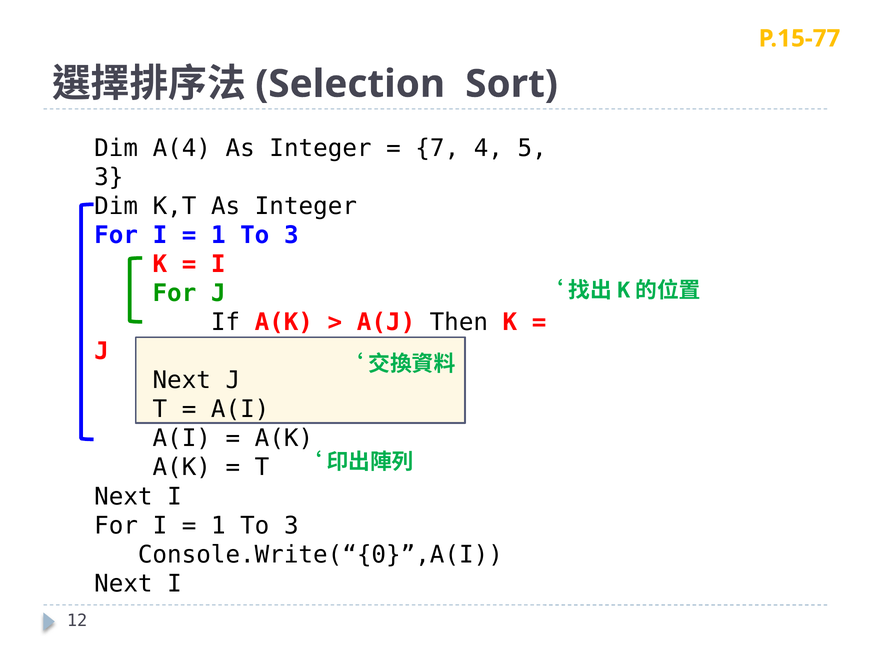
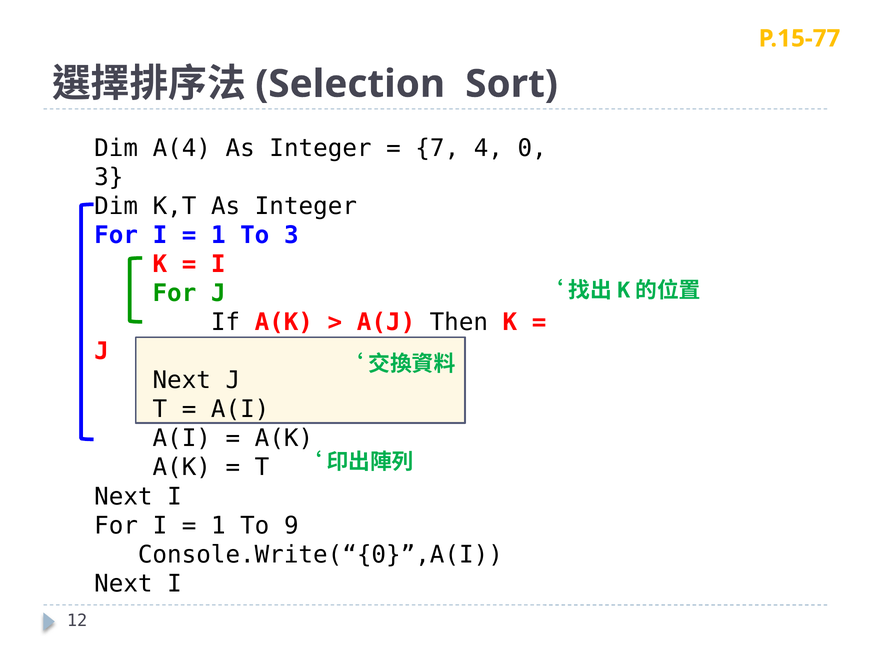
5: 5 -> 0 (532, 148)
3: 3 -> 9 (291, 526)
